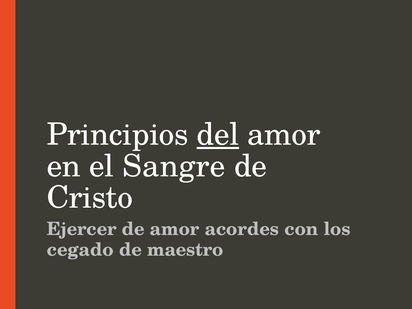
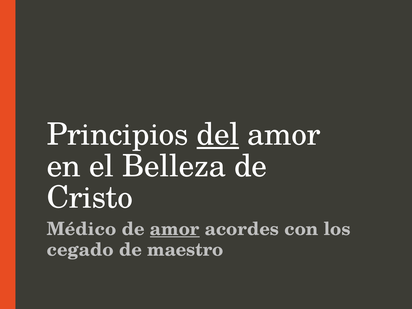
Sangre: Sangre -> Belleza (174, 166)
Ejercer: Ejercer -> Médico (82, 229)
amor underline: none -> present (175, 229)
